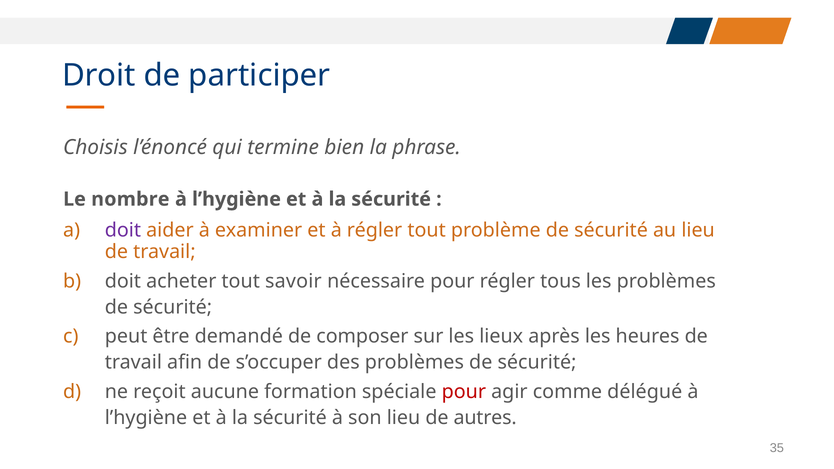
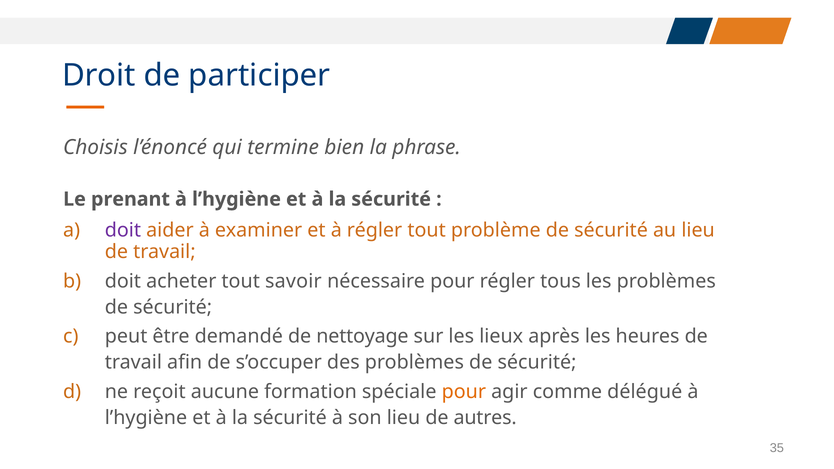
nombre: nombre -> prenant (130, 199)
composer: composer -> nettoyage (362, 337)
pour colour: red -> orange (464, 392)
